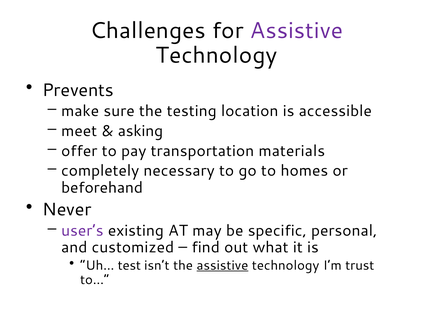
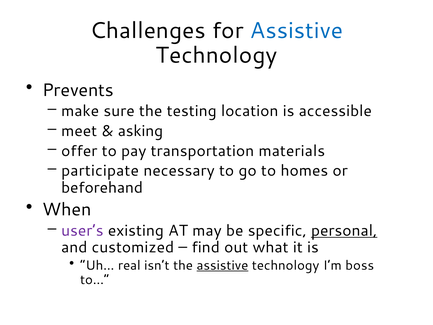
Assistive colour: purple -> blue (296, 31)
completely: completely -> participate (100, 171)
Never: Never -> When (67, 209)
personal underline: none -> present (344, 230)
test: test -> real (129, 265)
trust: trust -> boss (360, 265)
